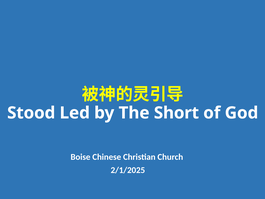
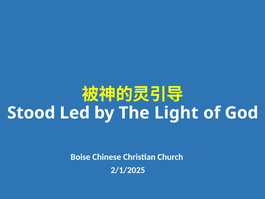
Short: Short -> Light (176, 113)
